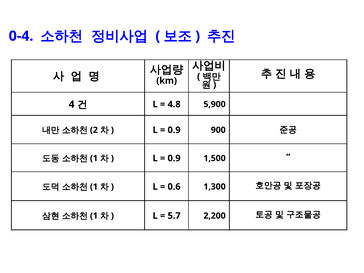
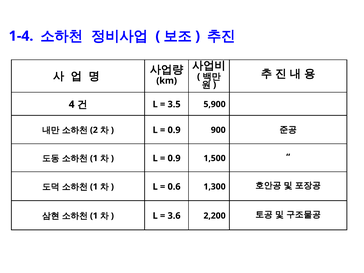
0-4: 0-4 -> 1-4 (21, 36)
4.8: 4.8 -> 3.5 (174, 104)
5.7: 5.7 -> 3.6 (174, 216)
